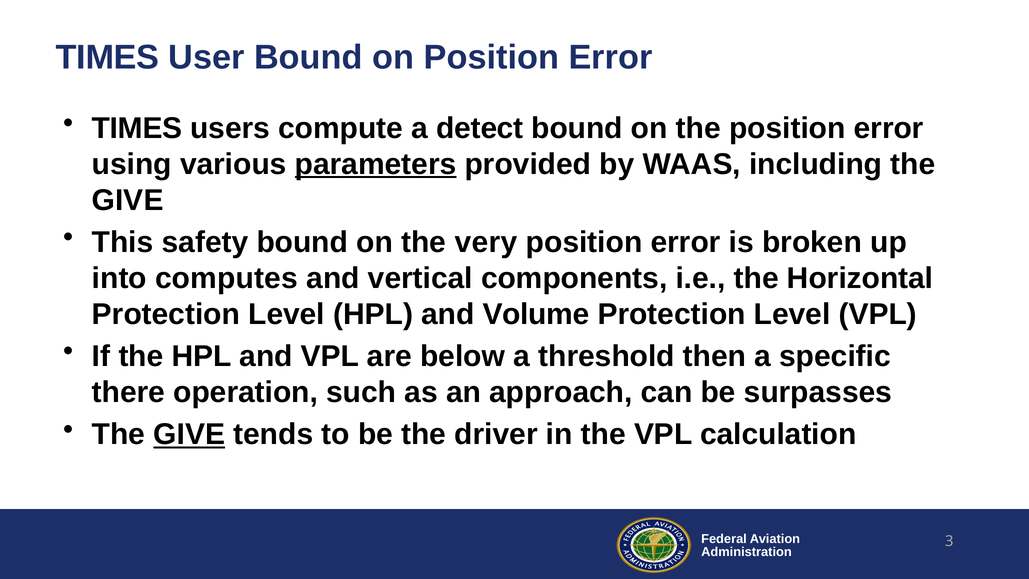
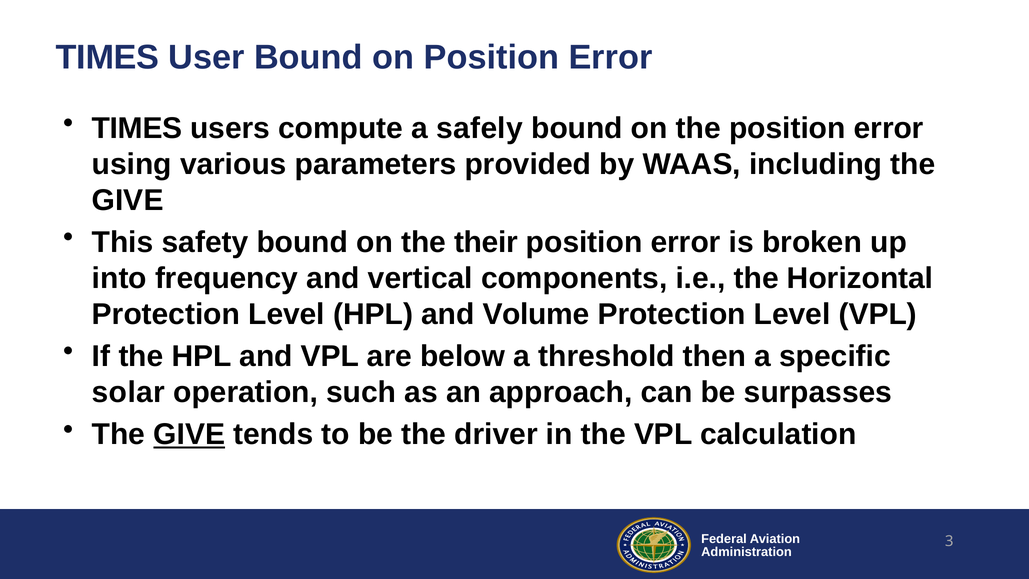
detect: detect -> safely (480, 128)
parameters underline: present -> none (376, 164)
very: very -> their (486, 242)
computes: computes -> frequency (227, 278)
there: there -> solar (128, 392)
